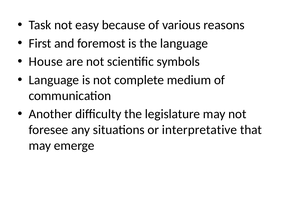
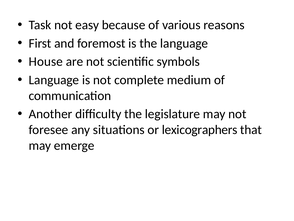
interpretative: interpretative -> lexicographers (200, 129)
